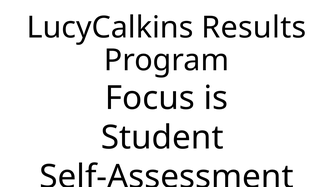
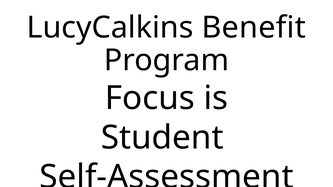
Results: Results -> Benefit (254, 28)
